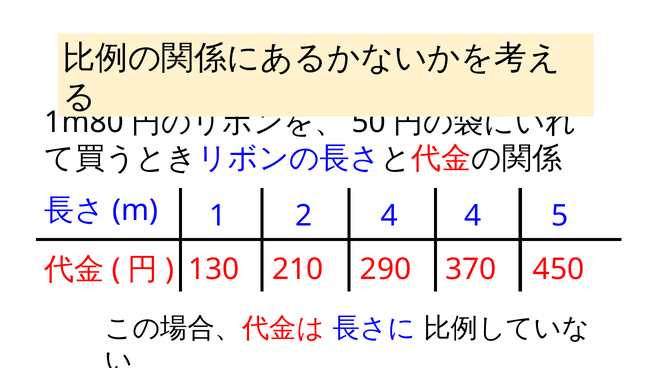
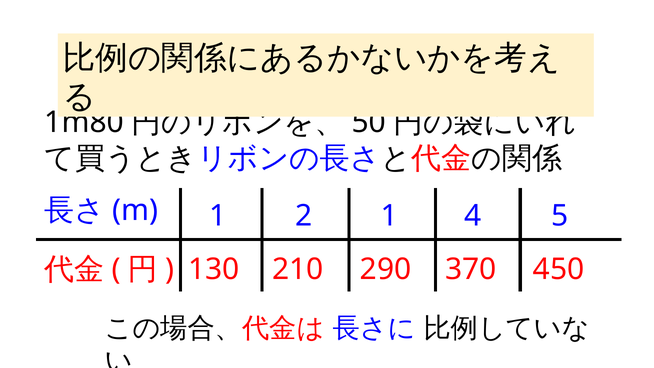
2 4: 4 -> 1 (389, 216)
